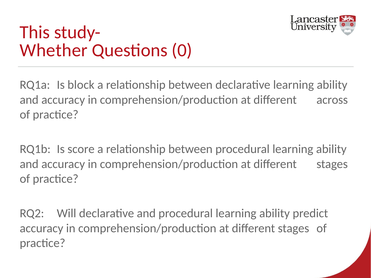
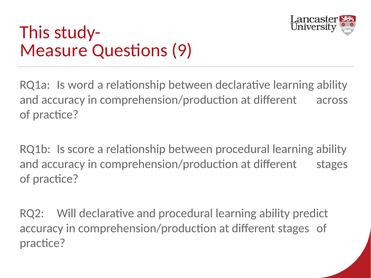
Whether: Whether -> Measure (54, 50)
0: 0 -> 9 (182, 50)
block: block -> word (81, 85)
